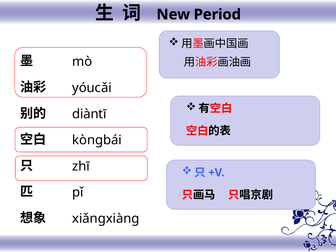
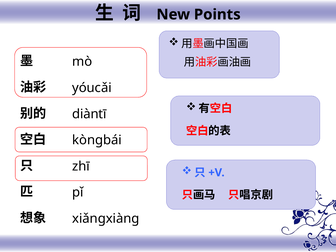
Period: Period -> Points (217, 15)
